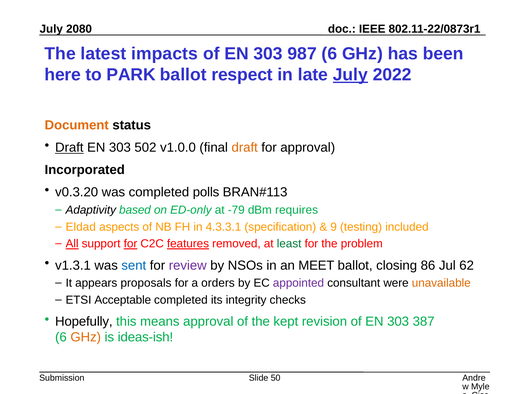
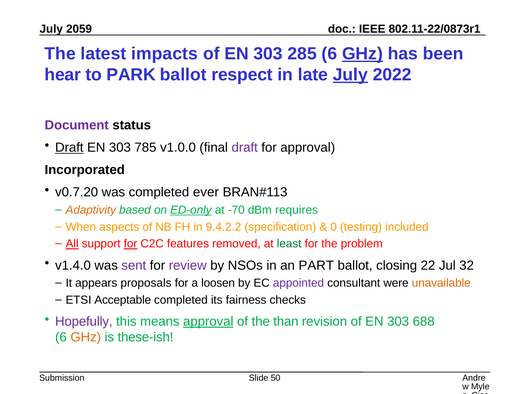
2080: 2080 -> 2059 (79, 29)
987: 987 -> 285 (302, 54)
GHz underline: none -> present (362, 54)
here: here -> hear (63, 75)
Document colour: orange -> purple (77, 125)
502: 502 -> 785 (145, 148)
draft colour: orange -> purple (245, 148)
v0.3.20: v0.3.20 -> v0.7.20 (77, 192)
polls: polls -> ever (206, 192)
Adaptivity colour: black -> orange (91, 210)
ED-only underline: none -> present (191, 210)
-79: -79 -> -70 (236, 210)
Eldad: Eldad -> When (81, 227)
4.3.3.1: 4.3.3.1 -> 9.4.2.2 (223, 227)
9: 9 -> 0 (334, 227)
features underline: present -> none (188, 244)
v1.3.1: v1.3.1 -> v1.4.0 (73, 265)
sent colour: blue -> purple (134, 265)
MEET: MEET -> PART (316, 265)
86: 86 -> 22 (428, 265)
62: 62 -> 32 (467, 265)
orders: orders -> loosen (218, 283)
integrity: integrity -> fairness (246, 300)
Hopefully colour: black -> purple (84, 321)
approval underline: none -> present (208, 321)
kept: kept -> than (286, 321)
387: 387 -> 688 (424, 321)
ideas-ish: ideas-ish -> these-ish (145, 337)
